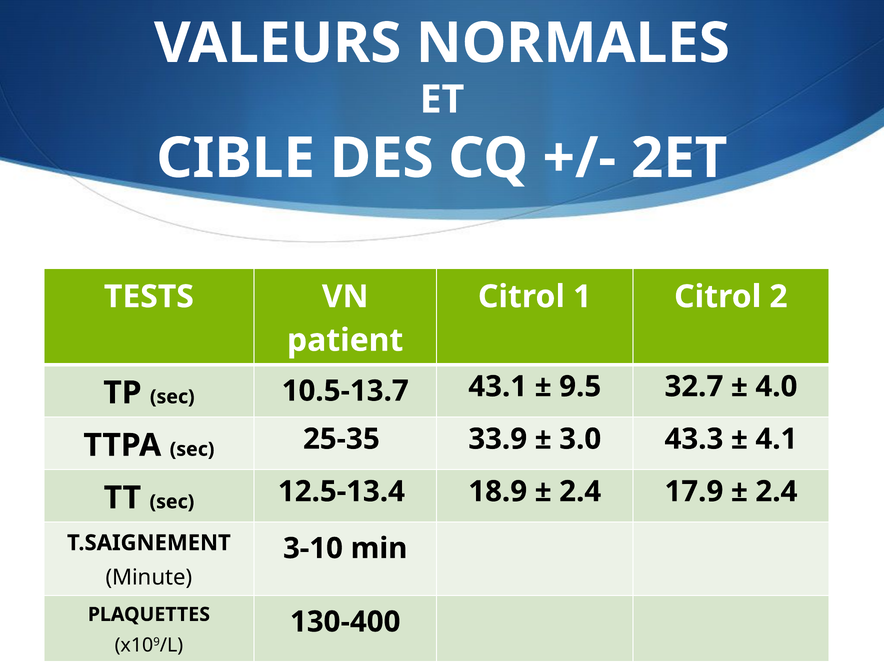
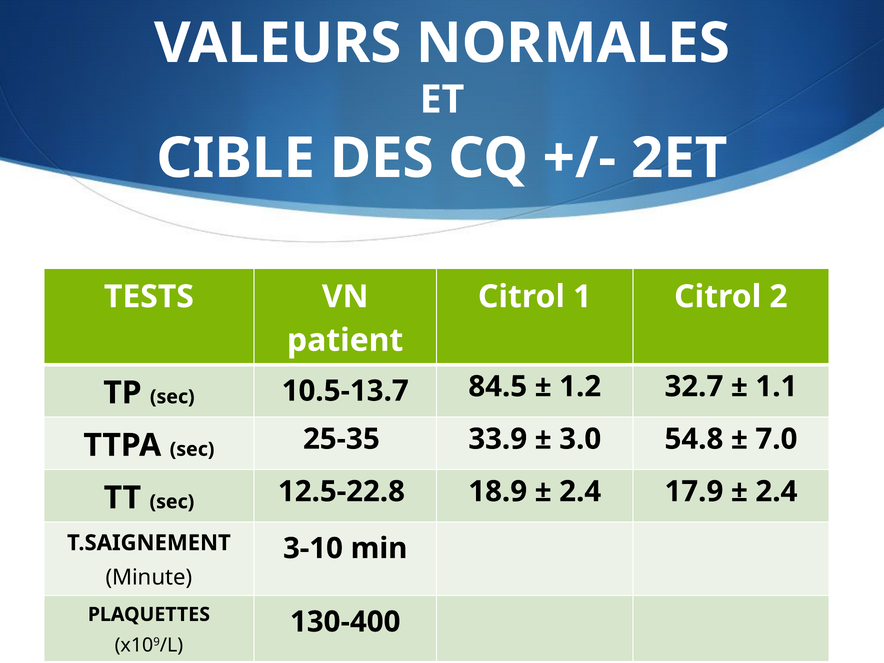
43.1: 43.1 -> 84.5 (498, 387)
9.5: 9.5 -> 1.2 (580, 387)
4.0: 4.0 -> 1.1 (776, 387)
43.3: 43.3 -> 54.8 (694, 439)
4.1: 4.1 -> 7.0 (776, 439)
12.5-13.4: 12.5-13.4 -> 12.5-22.8 (341, 491)
